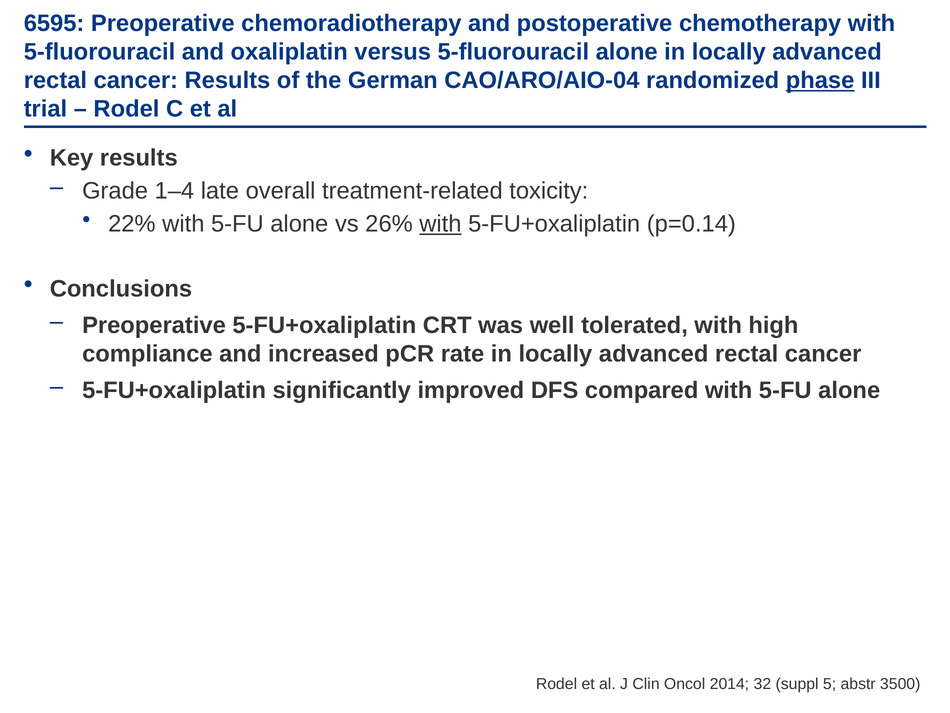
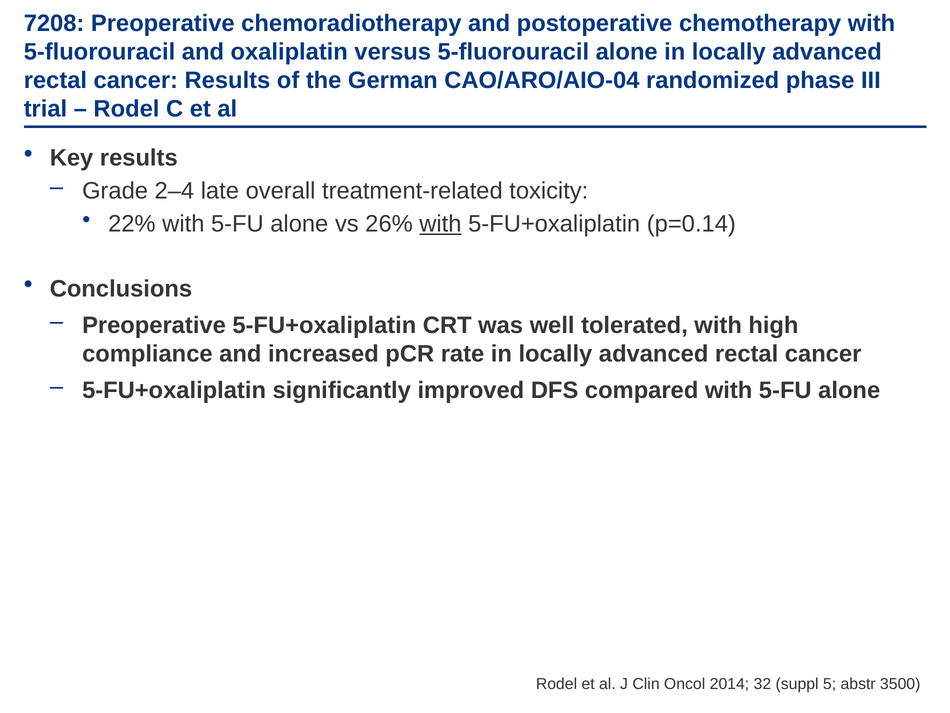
6595: 6595 -> 7208 (54, 23)
phase underline: present -> none (820, 80)
1–4: 1–4 -> 2–4 (174, 191)
